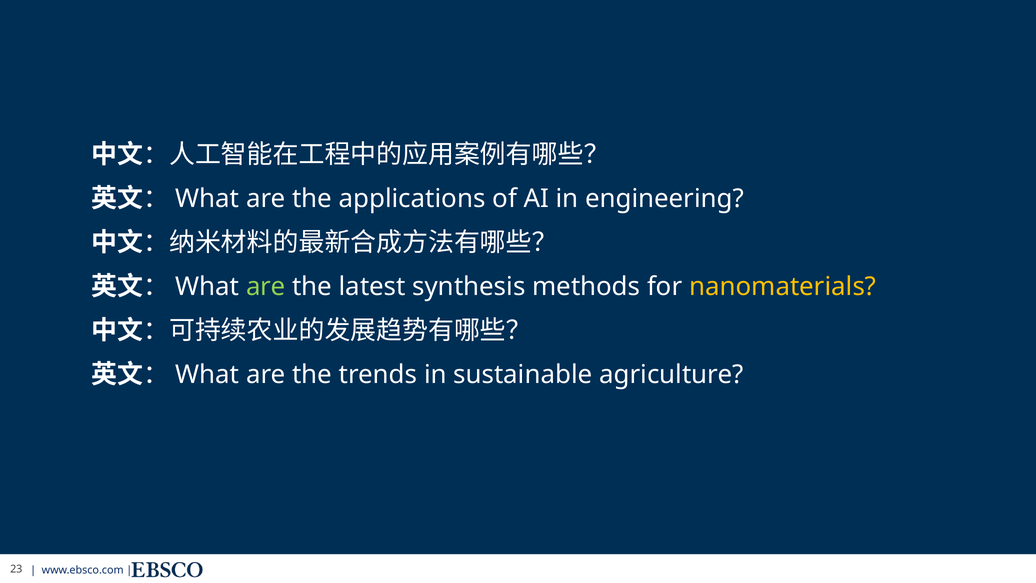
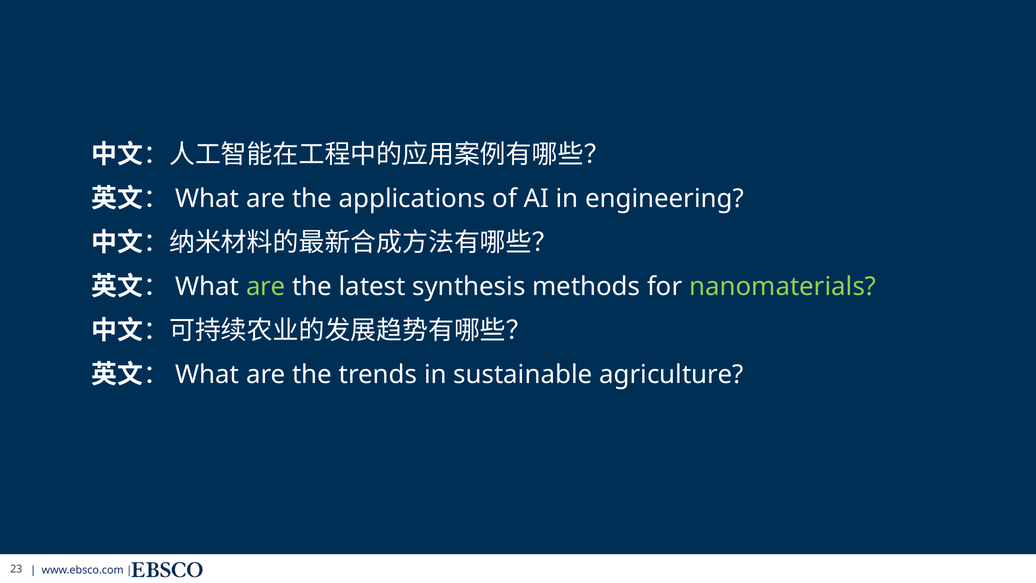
nanomaterials colour: yellow -> light green (783, 287)
